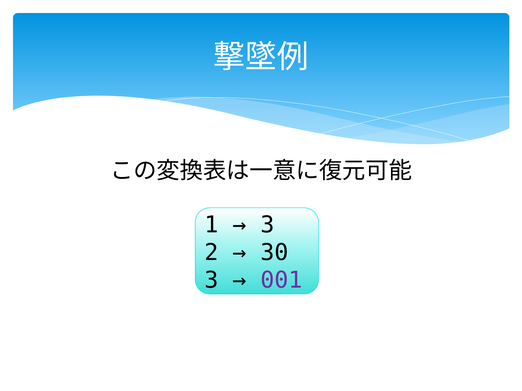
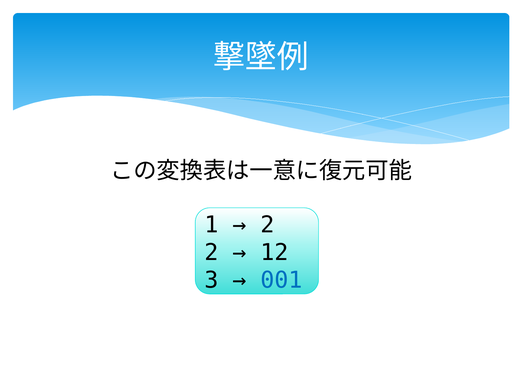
3: 3 -> 2 (267, 225)
30: 30 -> 12 (274, 253)
001 colour: purple -> blue (281, 281)
